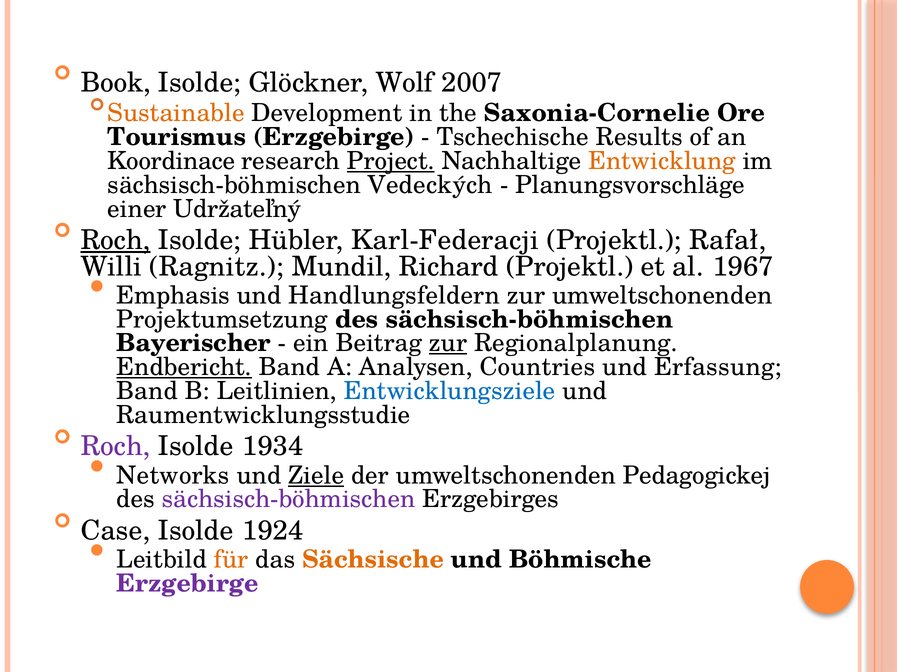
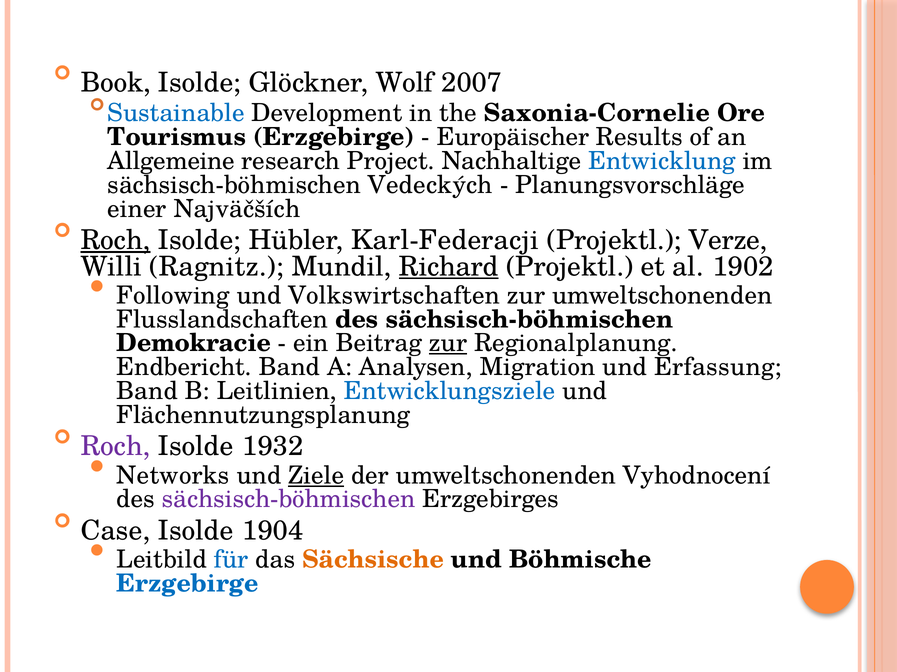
Sustainable colour: orange -> blue (176, 113)
Tschechische: Tschechische -> Europäischer (513, 137)
Koordinace: Koordinace -> Allgemeine (171, 161)
Project underline: present -> none (391, 161)
Entwicklung colour: orange -> blue (662, 161)
Udržateľný: Udržateľný -> Najväčších (237, 209)
Rafał: Rafał -> Verze (728, 241)
Richard underline: none -> present (449, 267)
1967: 1967 -> 1902 (743, 267)
Emphasis: Emphasis -> Following (173, 296)
Handlungsfeldern: Handlungsfeldern -> Volkswirtschaften (394, 296)
Projektumsetzung: Projektumsetzung -> Flusslandschaften (222, 320)
Bayerischer: Bayerischer -> Demokracie (194, 344)
Endbericht underline: present -> none (184, 368)
Countries: Countries -> Migration (538, 368)
Raumentwicklungsstudie: Raumentwicklungsstudie -> Flächennutzungsplanung (263, 415)
1934: 1934 -> 1932 (273, 447)
Pedagogickej: Pedagogickej -> Vyhodnocení (697, 476)
1924: 1924 -> 1904 (273, 531)
für colour: orange -> blue (231, 560)
Erzgebirge colour: purple -> blue (187, 584)
